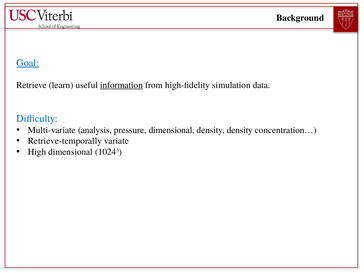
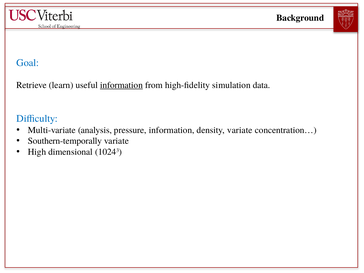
Goal underline: present -> none (28, 63)
pressure dimensional: dimensional -> information (172, 130)
density density: density -> variate (240, 130)
Retrieve-temporally: Retrieve-temporally -> Southern-temporally (65, 141)
